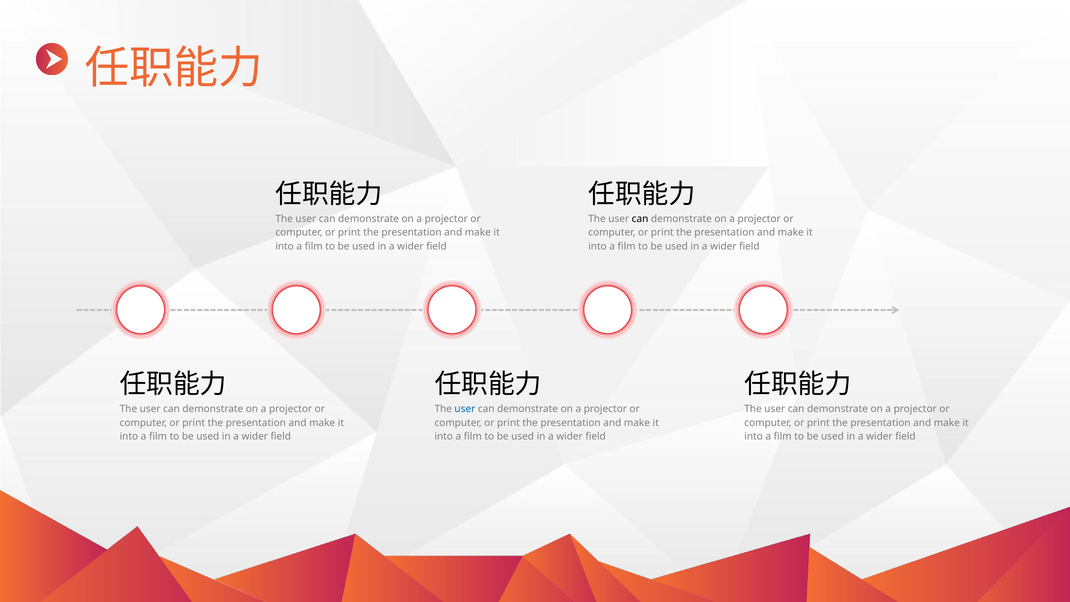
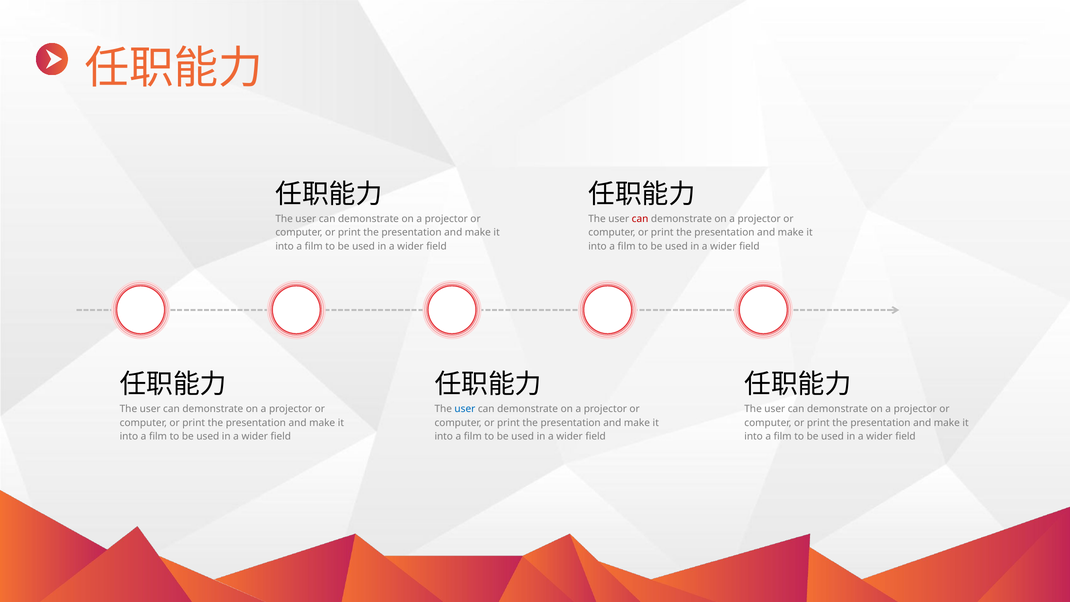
can colour: black -> red (640, 219)
